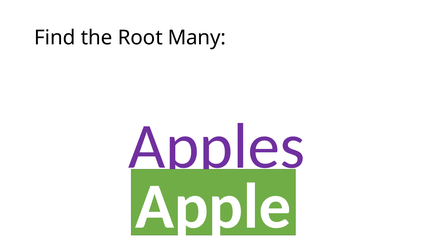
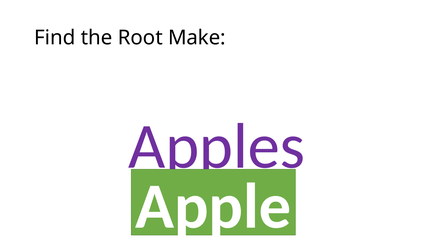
Many: Many -> Make (197, 38)
